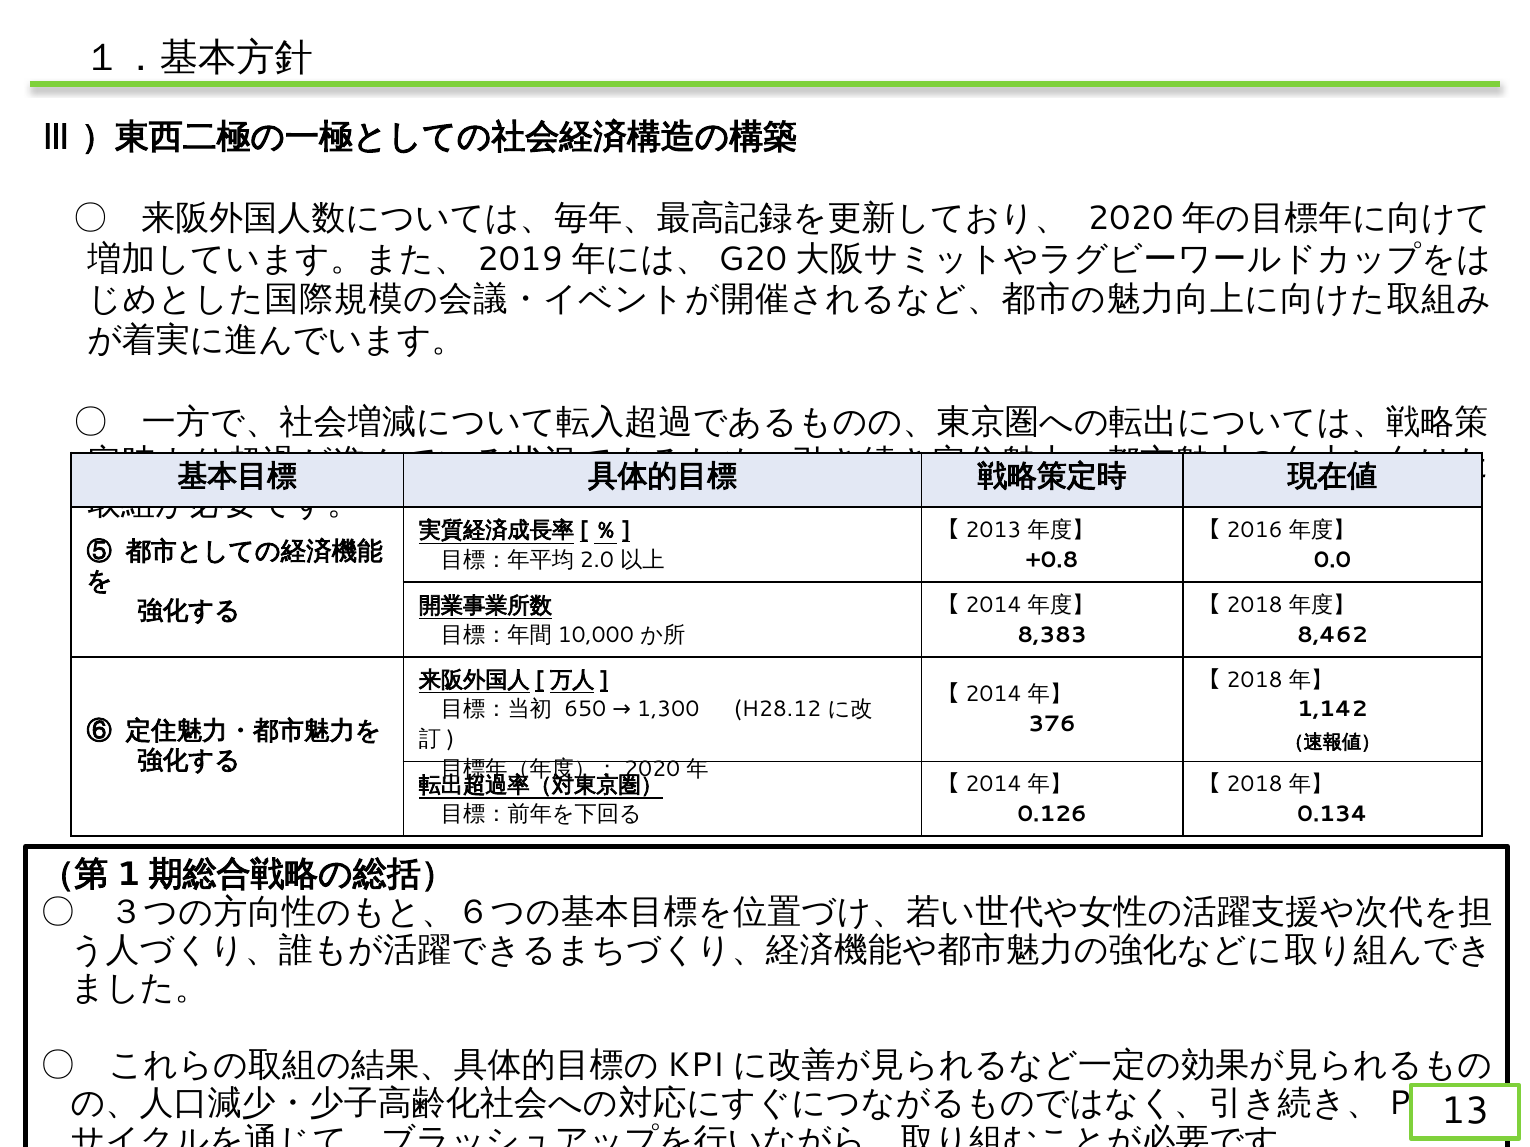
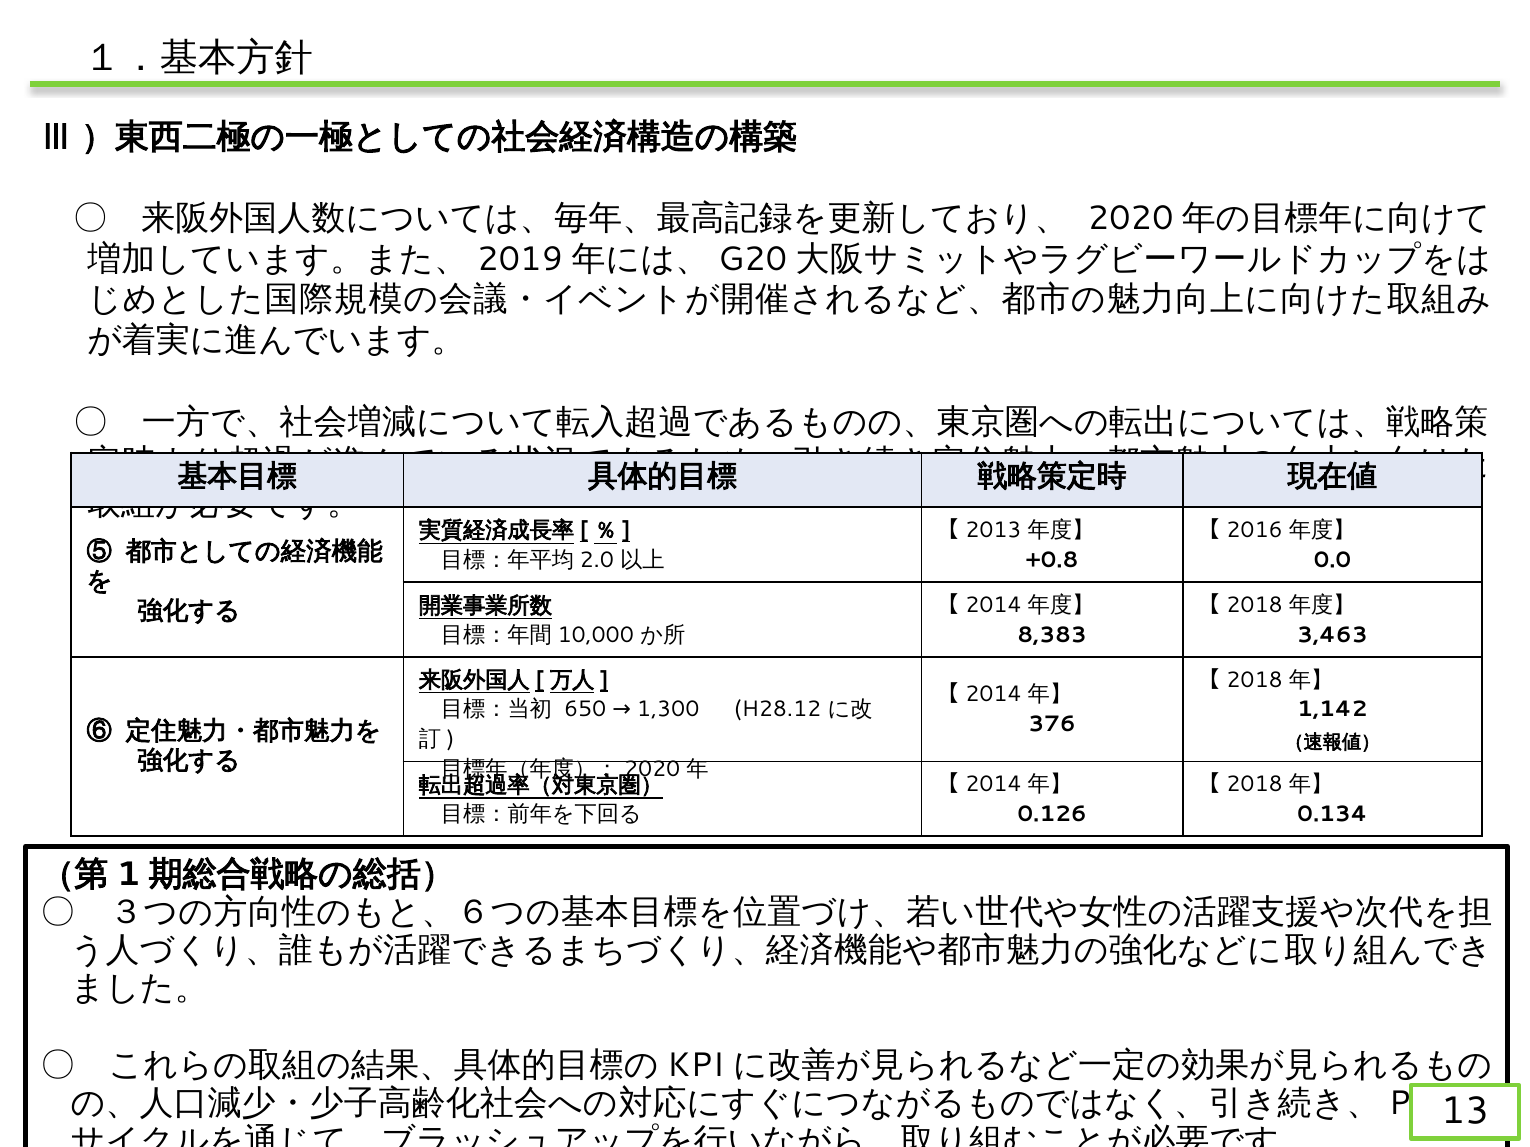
8,462: 8,462 -> 3,463 (1332, 635)
